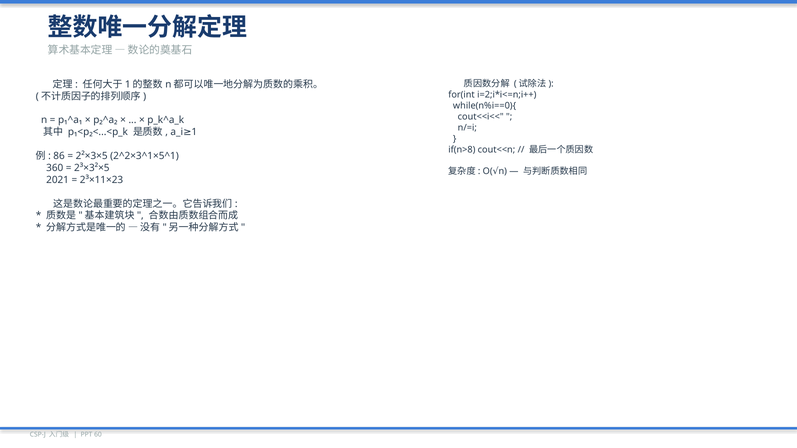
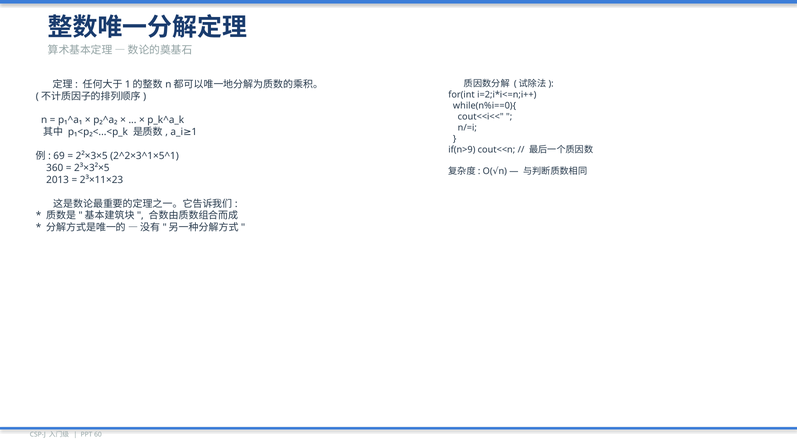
if(n>8: if(n>8 -> if(n>9 (462, 150)
86: 86 -> 69 (59, 156)
2021: 2021 -> 2013 (58, 180)
